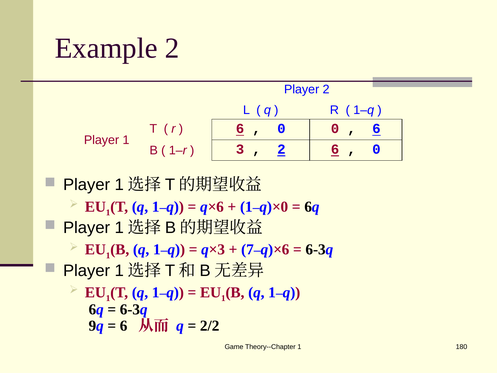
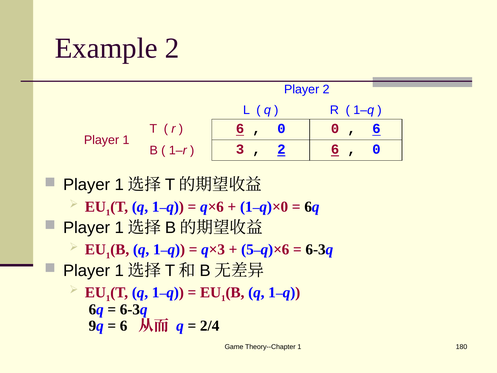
7: 7 -> 5 (247, 249)
2/2: 2/2 -> 2/4 (210, 326)
